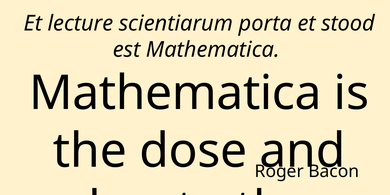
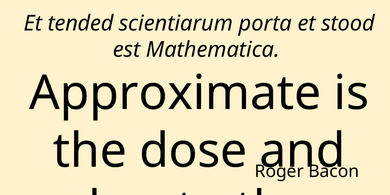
lecture: lecture -> tended (81, 23)
Mathematica: Mathematica -> Approximate (175, 93)
